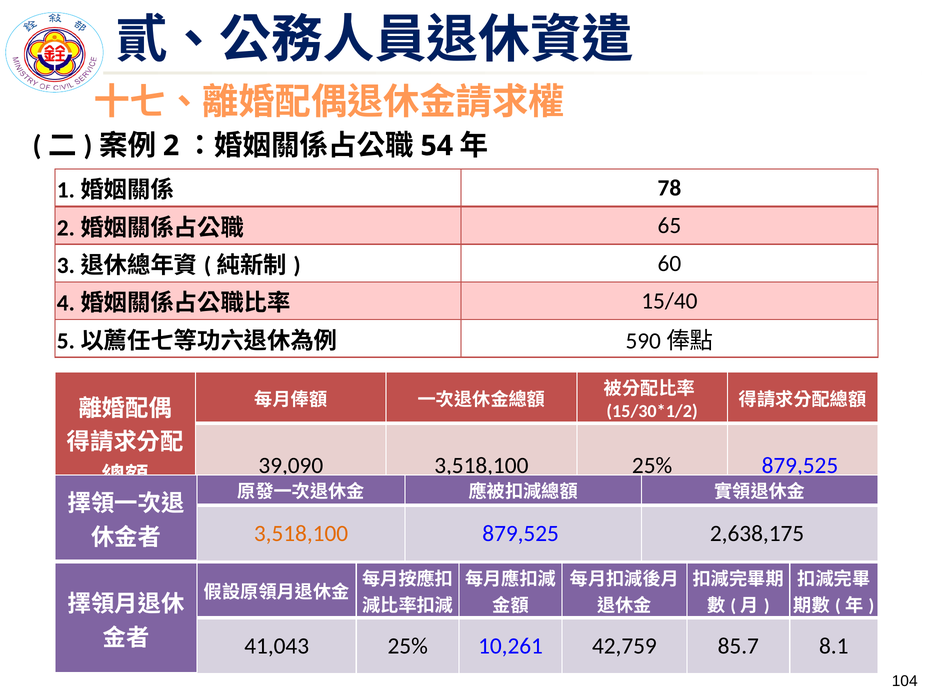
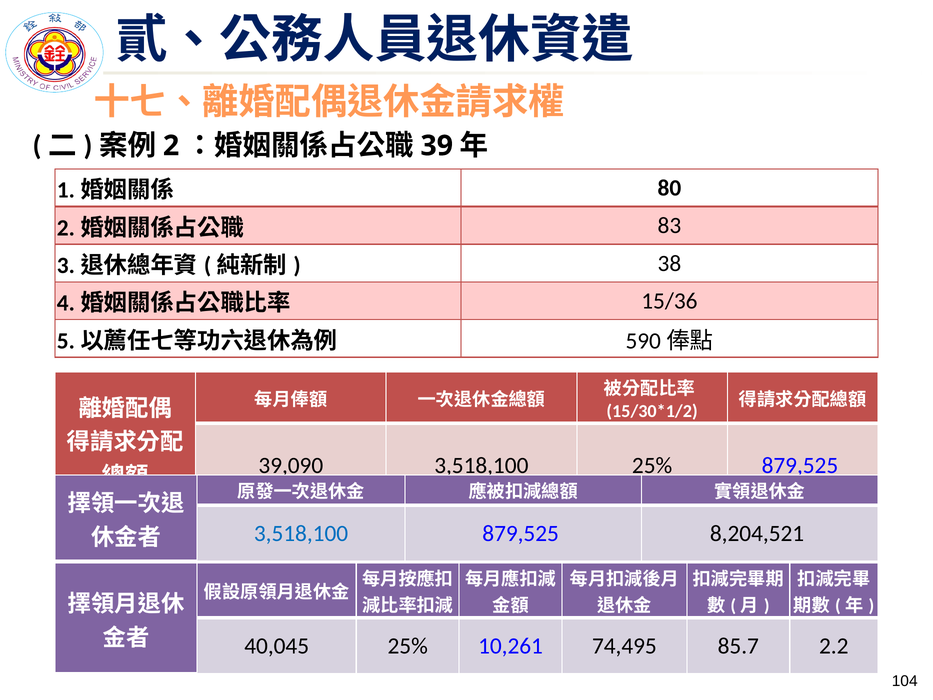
54: 54 -> 39 (437, 146)
78: 78 -> 80 (669, 188)
65: 65 -> 83 (669, 226)
60: 60 -> 38 (669, 263)
15/40: 15/40 -> 15/36 (669, 301)
3,518,100 colour: orange -> blue (301, 533)
2,638,175: 2,638,175 -> 8,204,521 (757, 533)
41,043: 41,043 -> 40,045 (277, 646)
42,759: 42,759 -> 74,495 (624, 646)
8.1: 8.1 -> 2.2 (834, 646)
